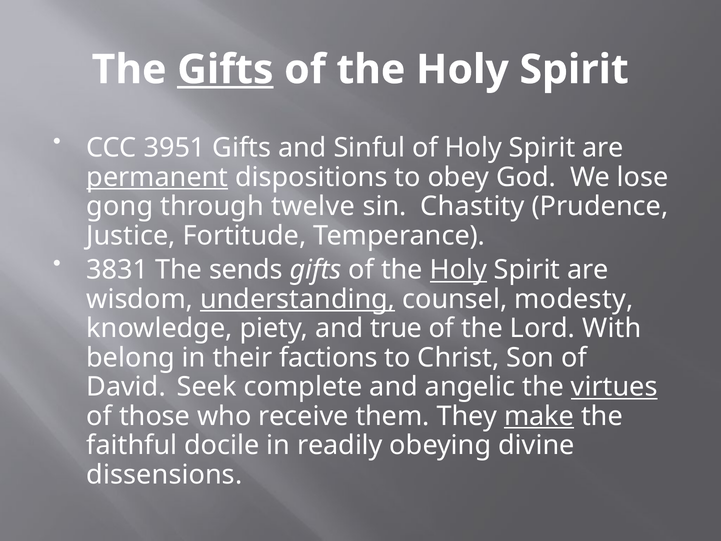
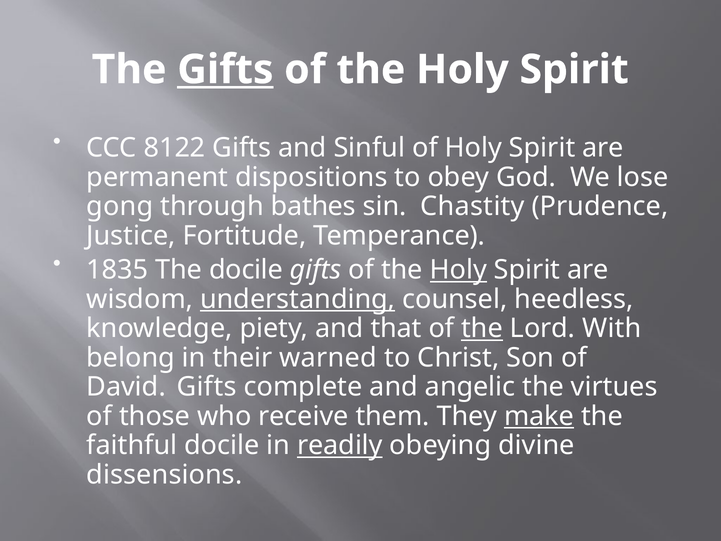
3951: 3951 -> 8122 (175, 148)
permanent underline: present -> none (157, 177)
twelve: twelve -> bathes (313, 206)
3831: 3831 -> 1835 (117, 270)
The sends: sends -> docile (246, 270)
modesty: modesty -> heedless (574, 299)
true: true -> that (396, 328)
the underline: none -> present (482, 328)
factions: factions -> warned (328, 358)
David Seek: Seek -> Gifts (207, 387)
virtues underline: present -> none (614, 387)
readily underline: none -> present (340, 445)
